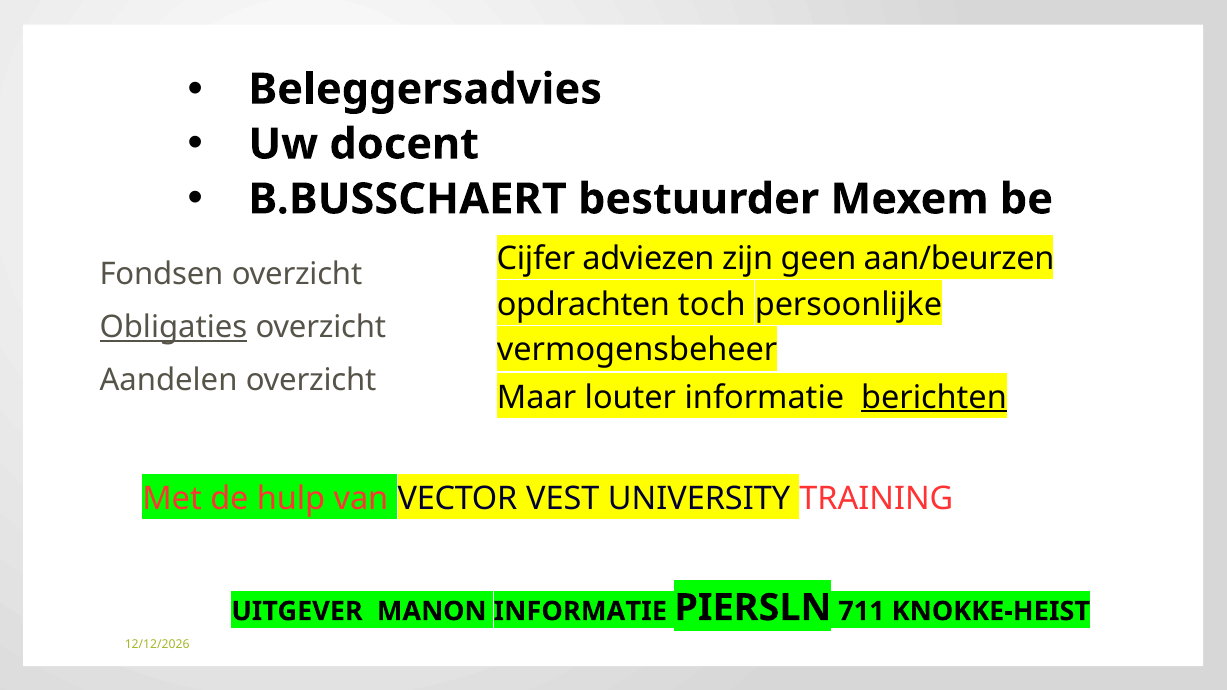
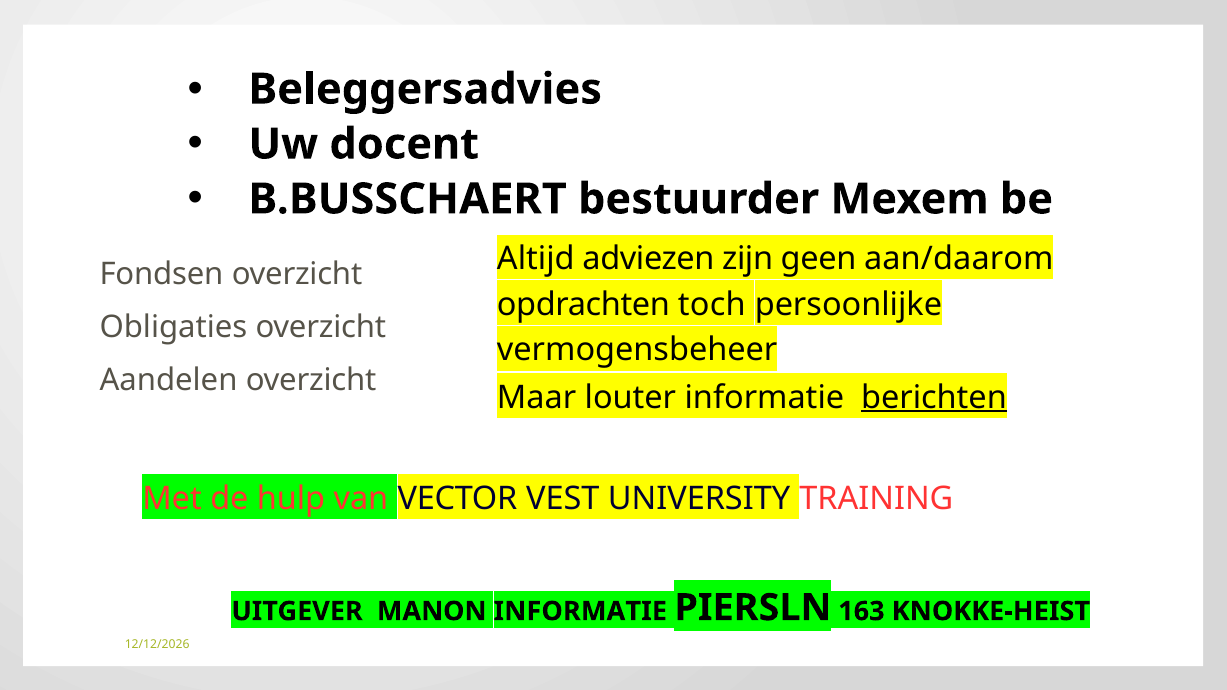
Cijfer: Cijfer -> Altijd (536, 259)
aan/beurzen: aan/beurzen -> aan/daarom (959, 259)
Obligaties underline: present -> none (173, 327)
711: 711 -> 163 (861, 611)
